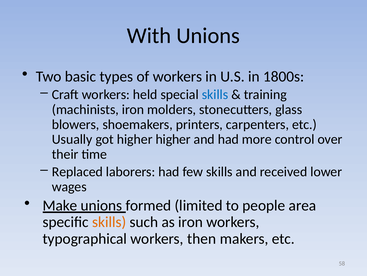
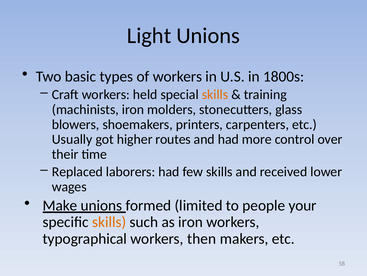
With: With -> Light (149, 36)
skills colour: blue -> orange (215, 94)
higher higher: higher -> routes (173, 139)
area: area -> your (303, 205)
